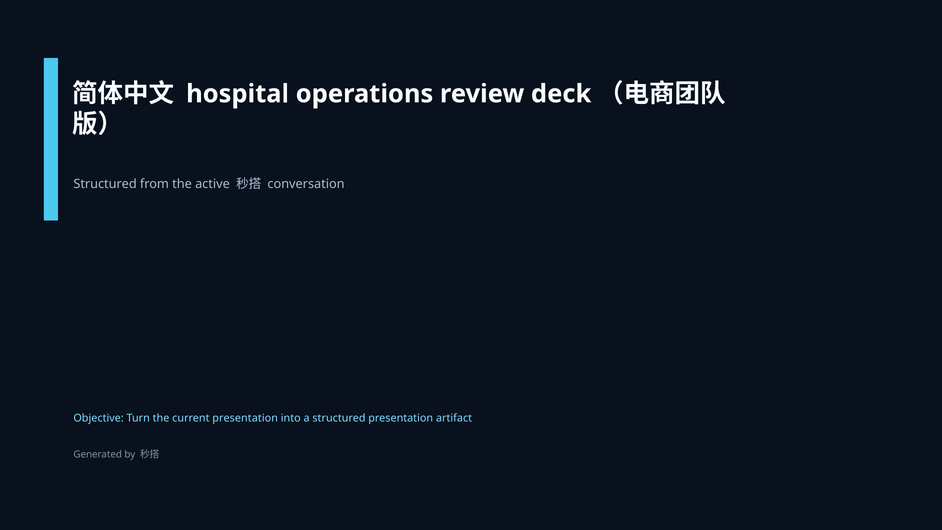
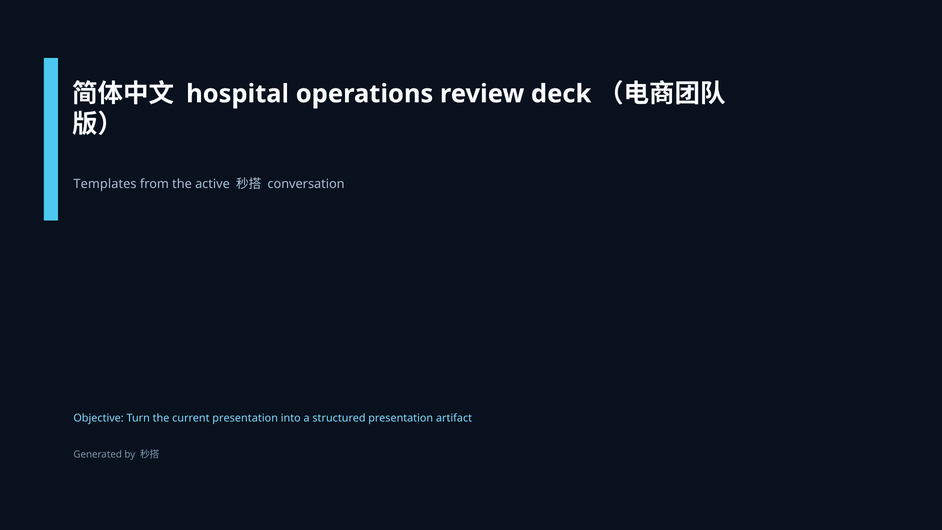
Structured: Structured -> Templates (105, 184)
